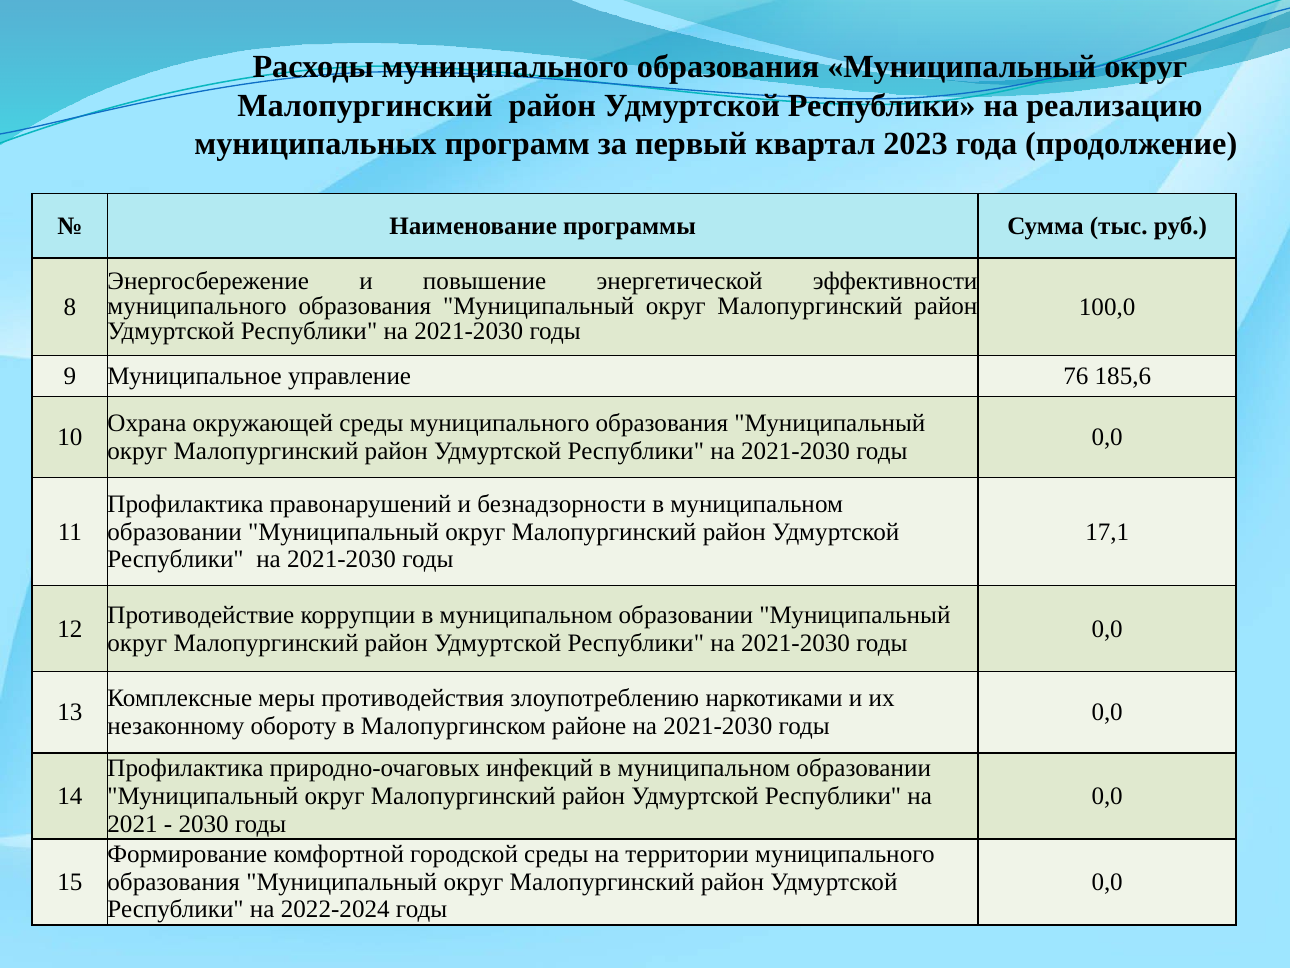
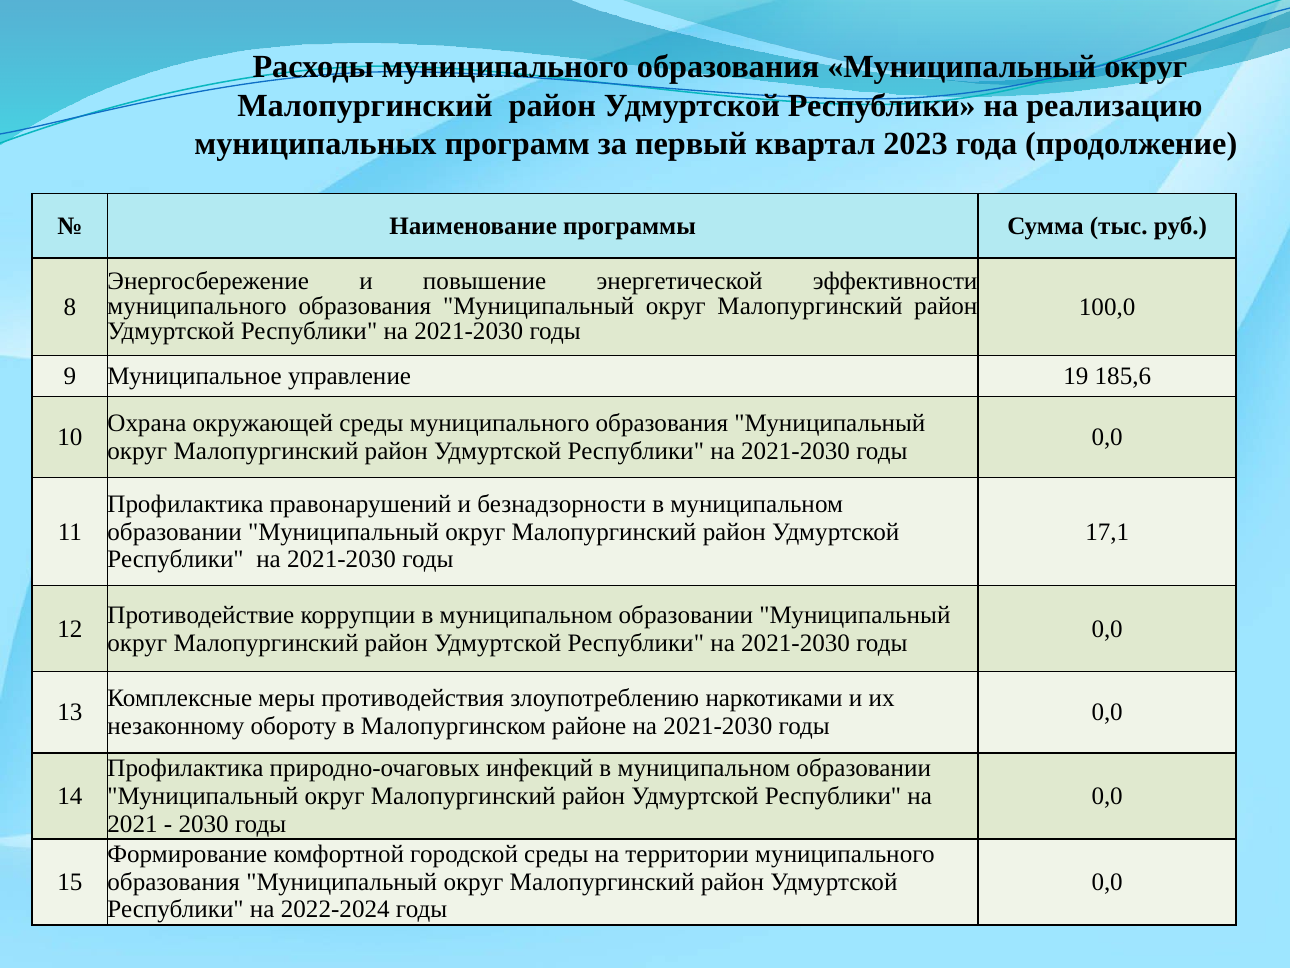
76: 76 -> 19 (1076, 376)
